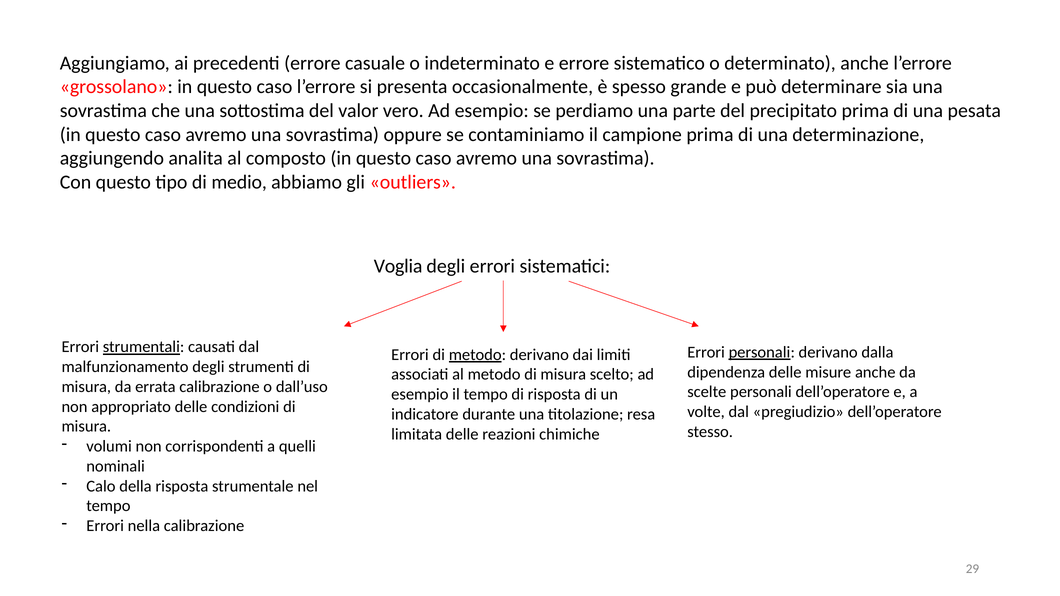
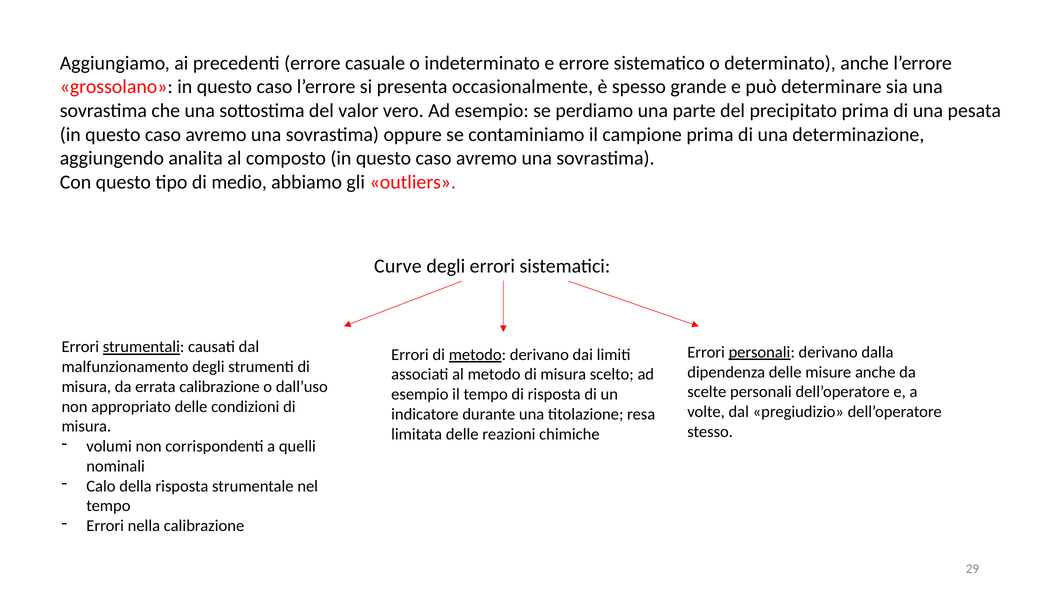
Voglia: Voglia -> Curve (398, 266)
